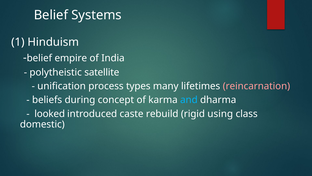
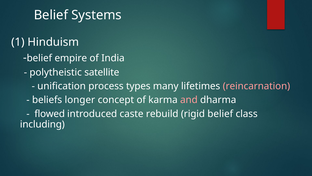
during: during -> longer (80, 100)
and colour: light blue -> pink (189, 100)
looked: looked -> flowed (50, 114)
rigid using: using -> belief (220, 114)
domestic: domestic -> including (42, 124)
